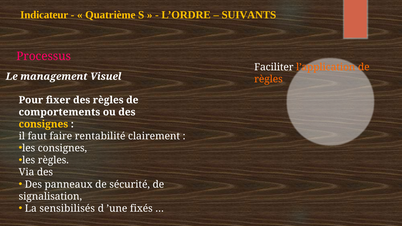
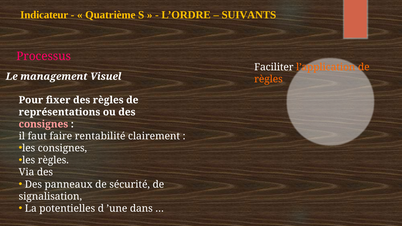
comportements: comportements -> représentations (59, 112)
consignes colour: yellow -> pink (43, 124)
sensibilisés: sensibilisés -> potentielles (67, 209)
fixés: fixés -> dans (141, 209)
